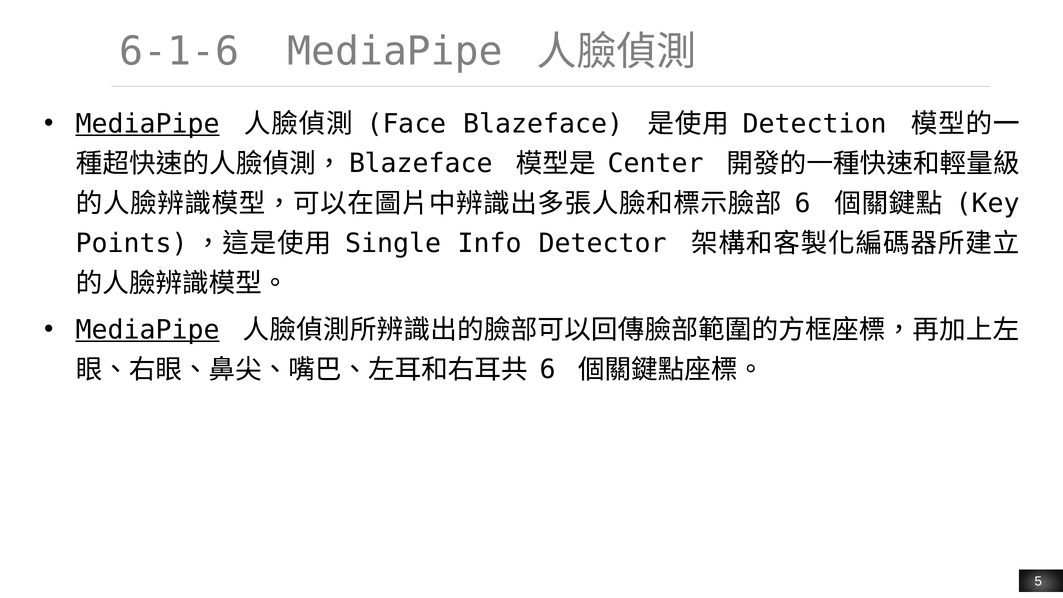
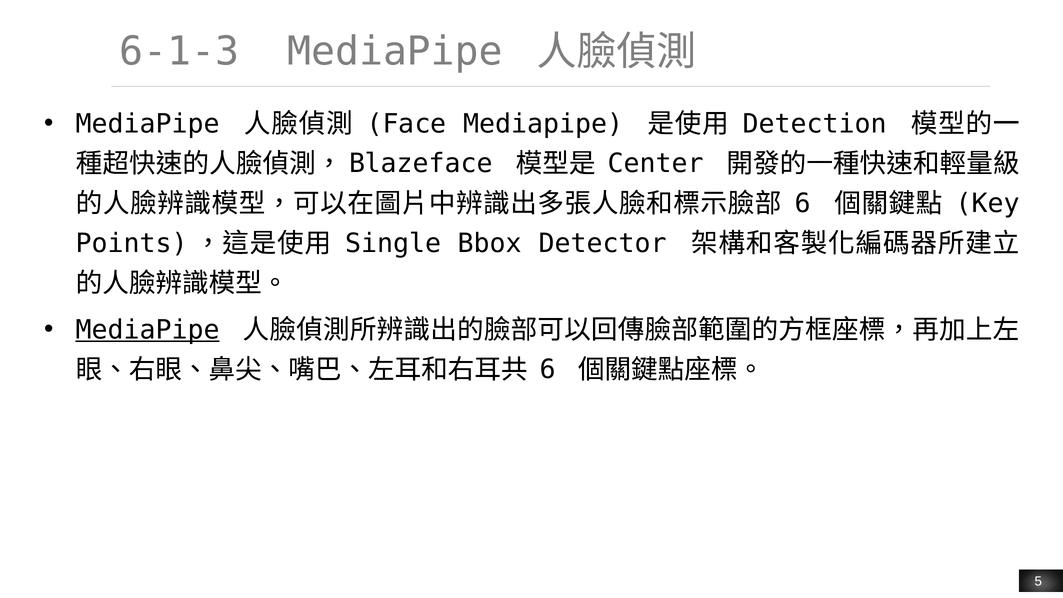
6-1-6: 6-1-6 -> 6-1-3 (179, 52)
MediaPipe underline: present -> none (148, 124)
Face Blazeface: Blazeface -> Mediapipe (543, 124)
Info: Info -> Bbox (490, 243)
